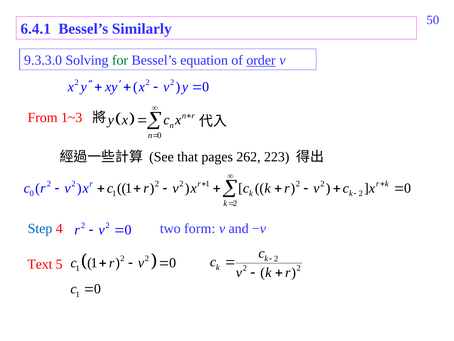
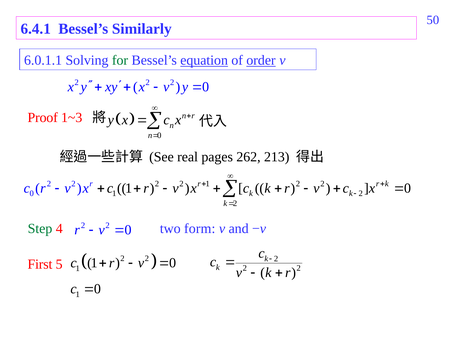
9.3.3.0: 9.3.3.0 -> 6.0.1.1 (43, 60)
equation underline: none -> present (204, 60)
From: From -> Proof (43, 117)
that: that -> real (188, 157)
223: 223 -> 213 (277, 157)
Step colour: blue -> green (40, 228)
Text: Text -> First (40, 264)
